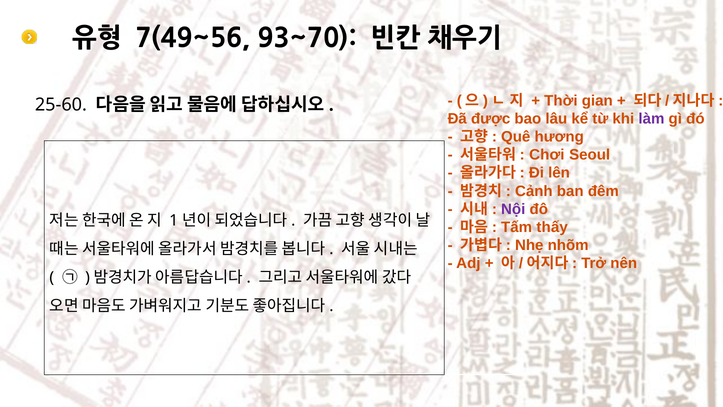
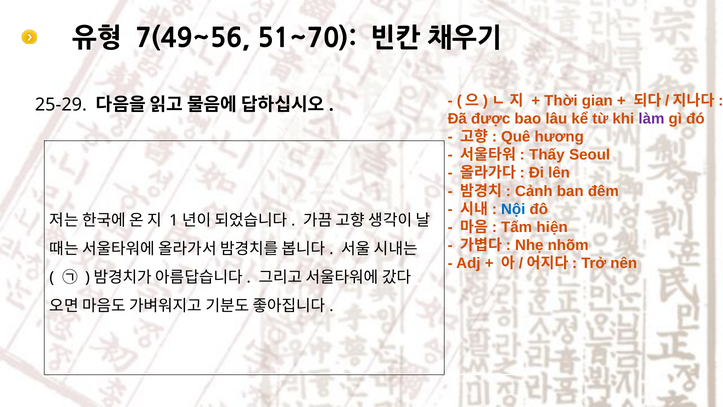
93~70: 93~70 -> 51~70 (307, 39)
25-60: 25-60 -> 25-29 (61, 105)
Chơi: Chơi -> Thấy (547, 155)
Nội colour: purple -> blue (513, 209)
thấy: thấy -> hiện (552, 227)
